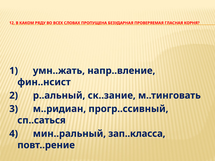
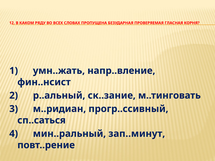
зап..класса: зап..класса -> зап..минут (137, 134)
